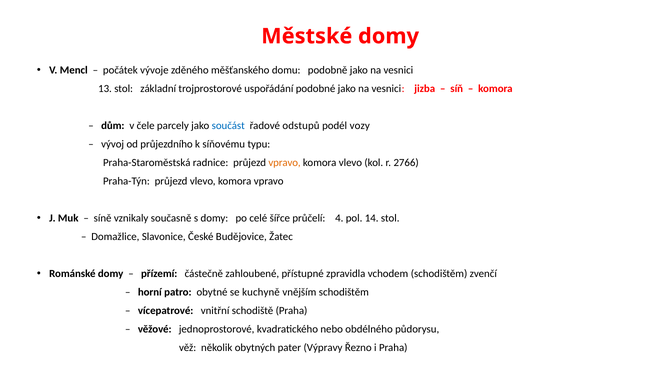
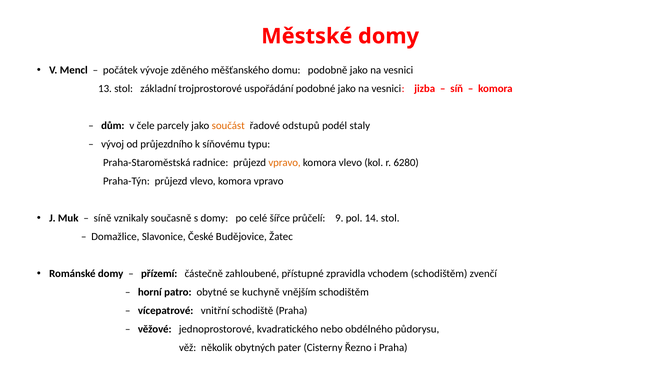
součást colour: blue -> orange (228, 126)
vozy: vozy -> staly (360, 126)
2766: 2766 -> 6280 (406, 163)
4: 4 -> 9 (339, 219)
Výpravy: Výpravy -> Cisterny (323, 348)
